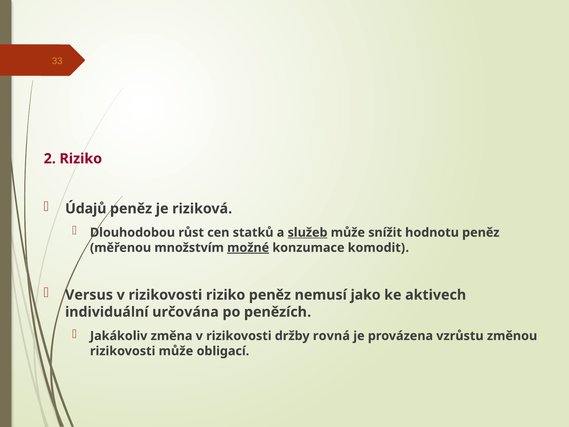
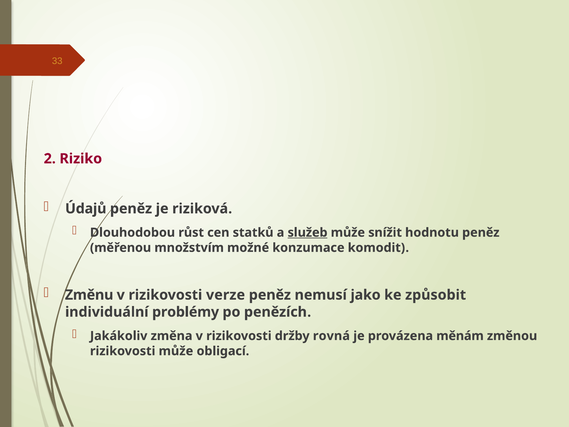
možné underline: present -> none (248, 248)
Versus: Versus -> Změnu (89, 295)
rizikovosti riziko: riziko -> verze (226, 295)
aktivech: aktivech -> způsobit (436, 295)
určována: určována -> problémy (186, 312)
vzrůstu: vzrůstu -> měnám (460, 336)
